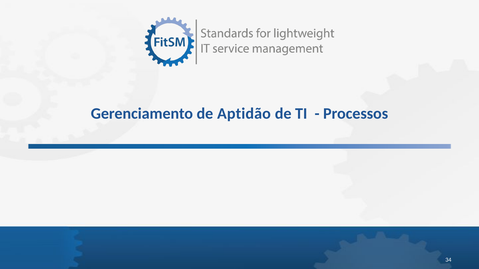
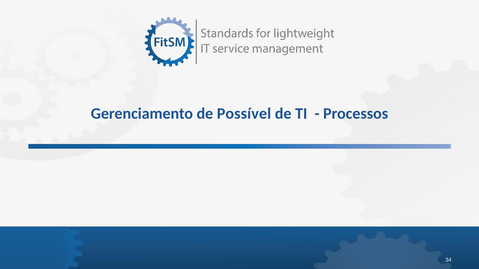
Aptidão: Aptidão -> Possível (244, 114)
